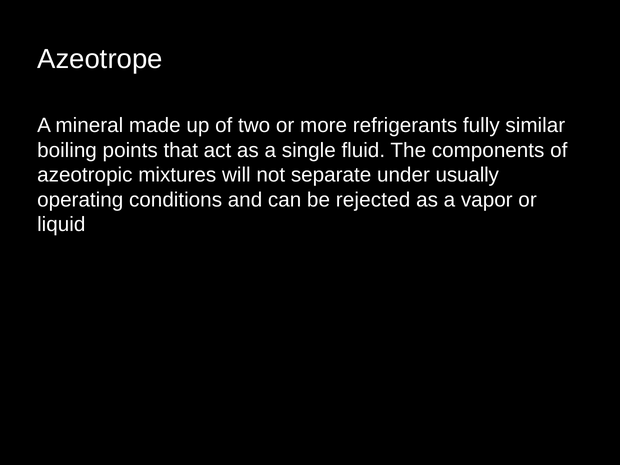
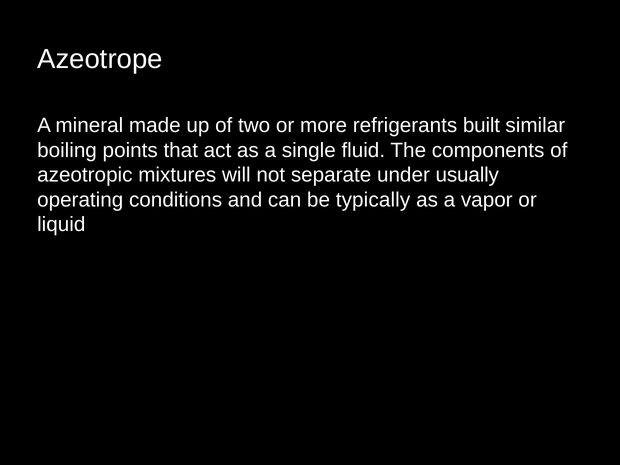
fully: fully -> built (481, 125)
rejected: rejected -> typically (373, 200)
